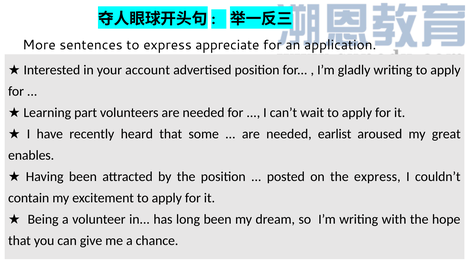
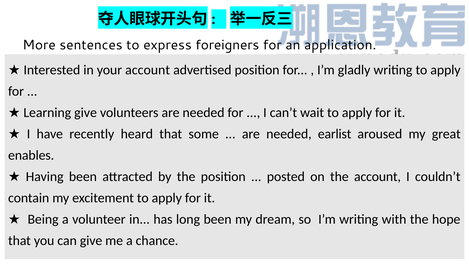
appreciate: appreciate -> foreigners (227, 45)
part: part -> give (86, 113)
the express: express -> account (377, 177)
